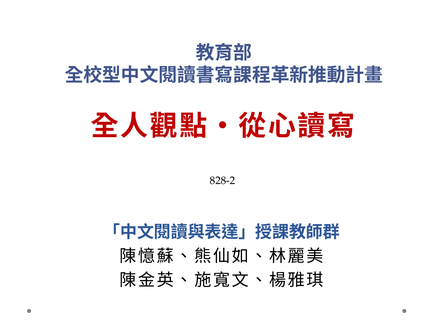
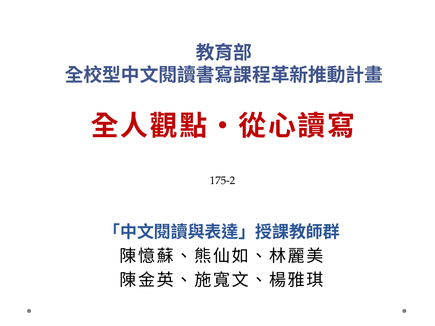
828-2: 828-2 -> 175-2 (223, 181)
